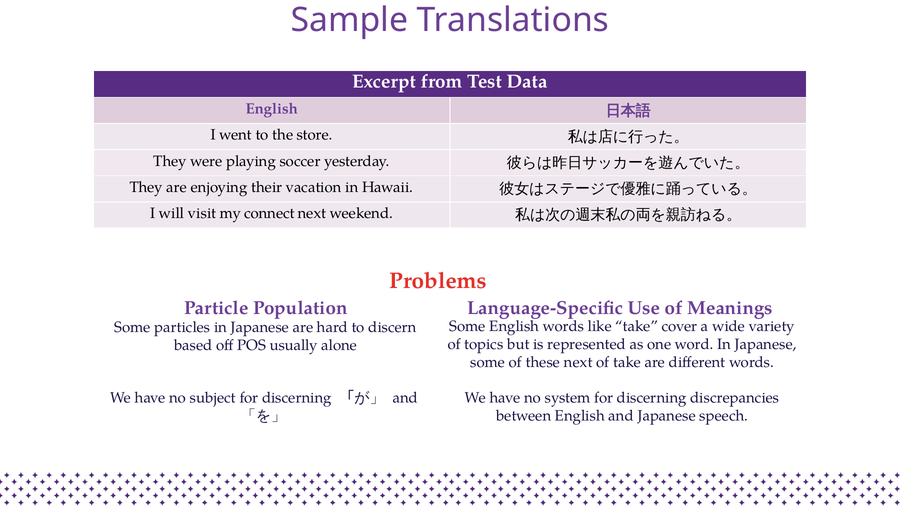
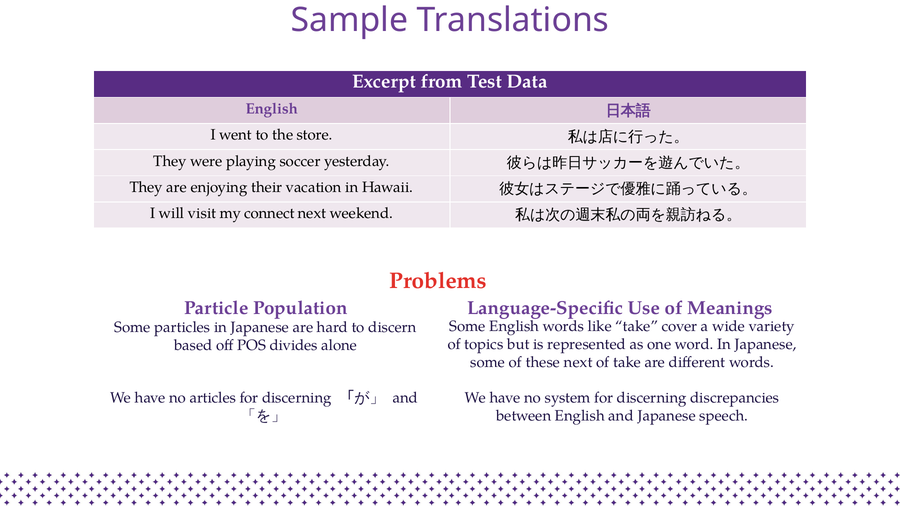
usually: usually -> divides (294, 345)
subject: subject -> articles (213, 398)
